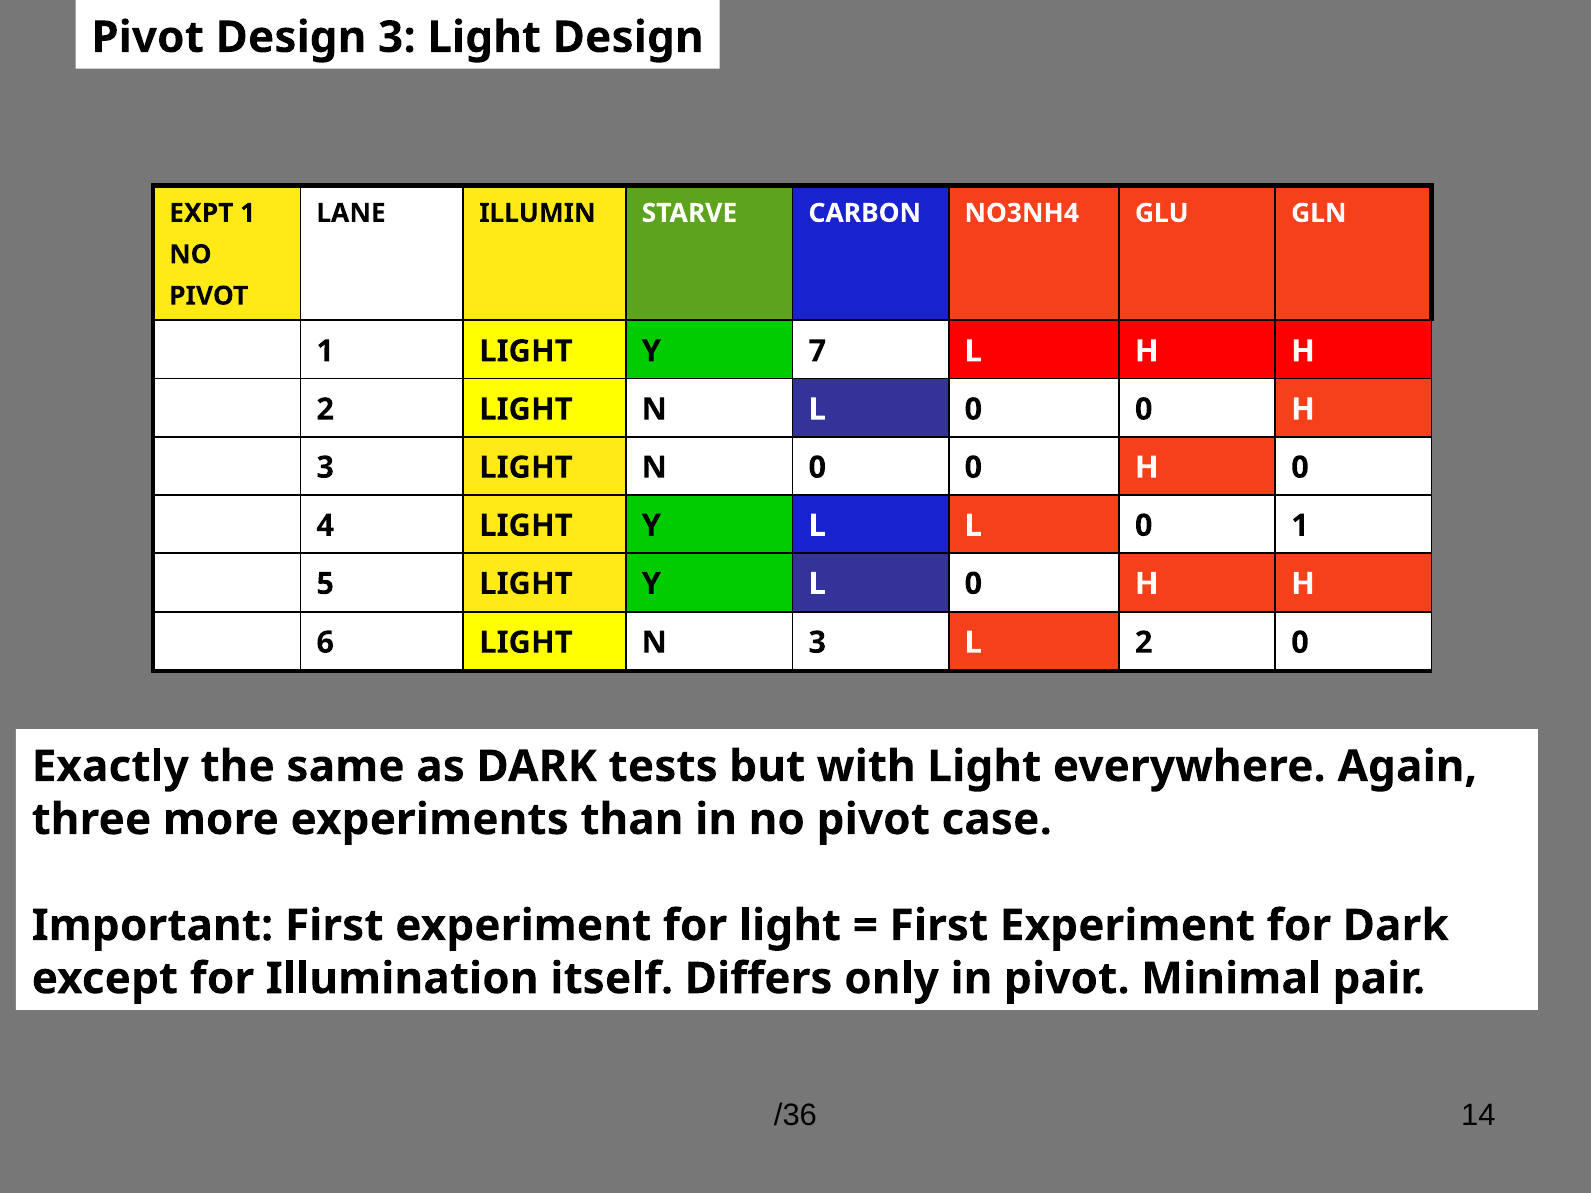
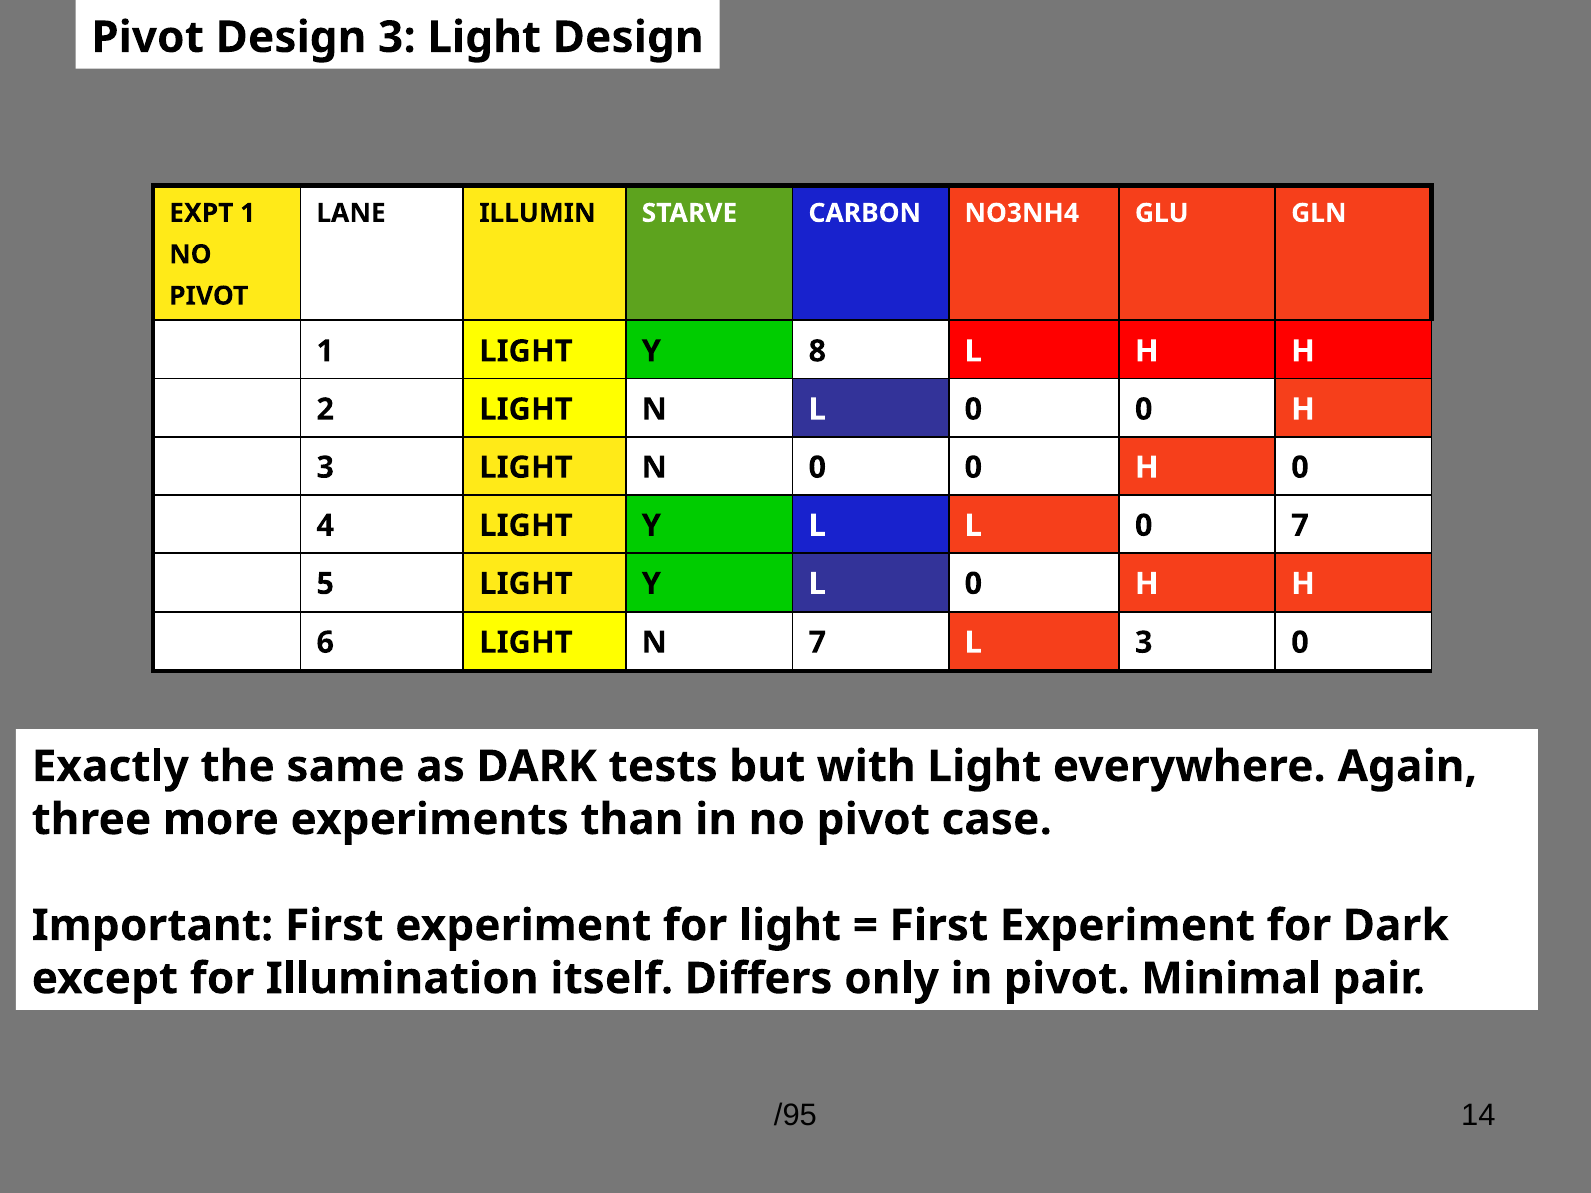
7: 7 -> 8 (817, 351)
0 1: 1 -> 7 (1300, 526)
N 3: 3 -> 7 (817, 643)
L 2: 2 -> 3 (1144, 643)
/36: /36 -> /95 (795, 1115)
